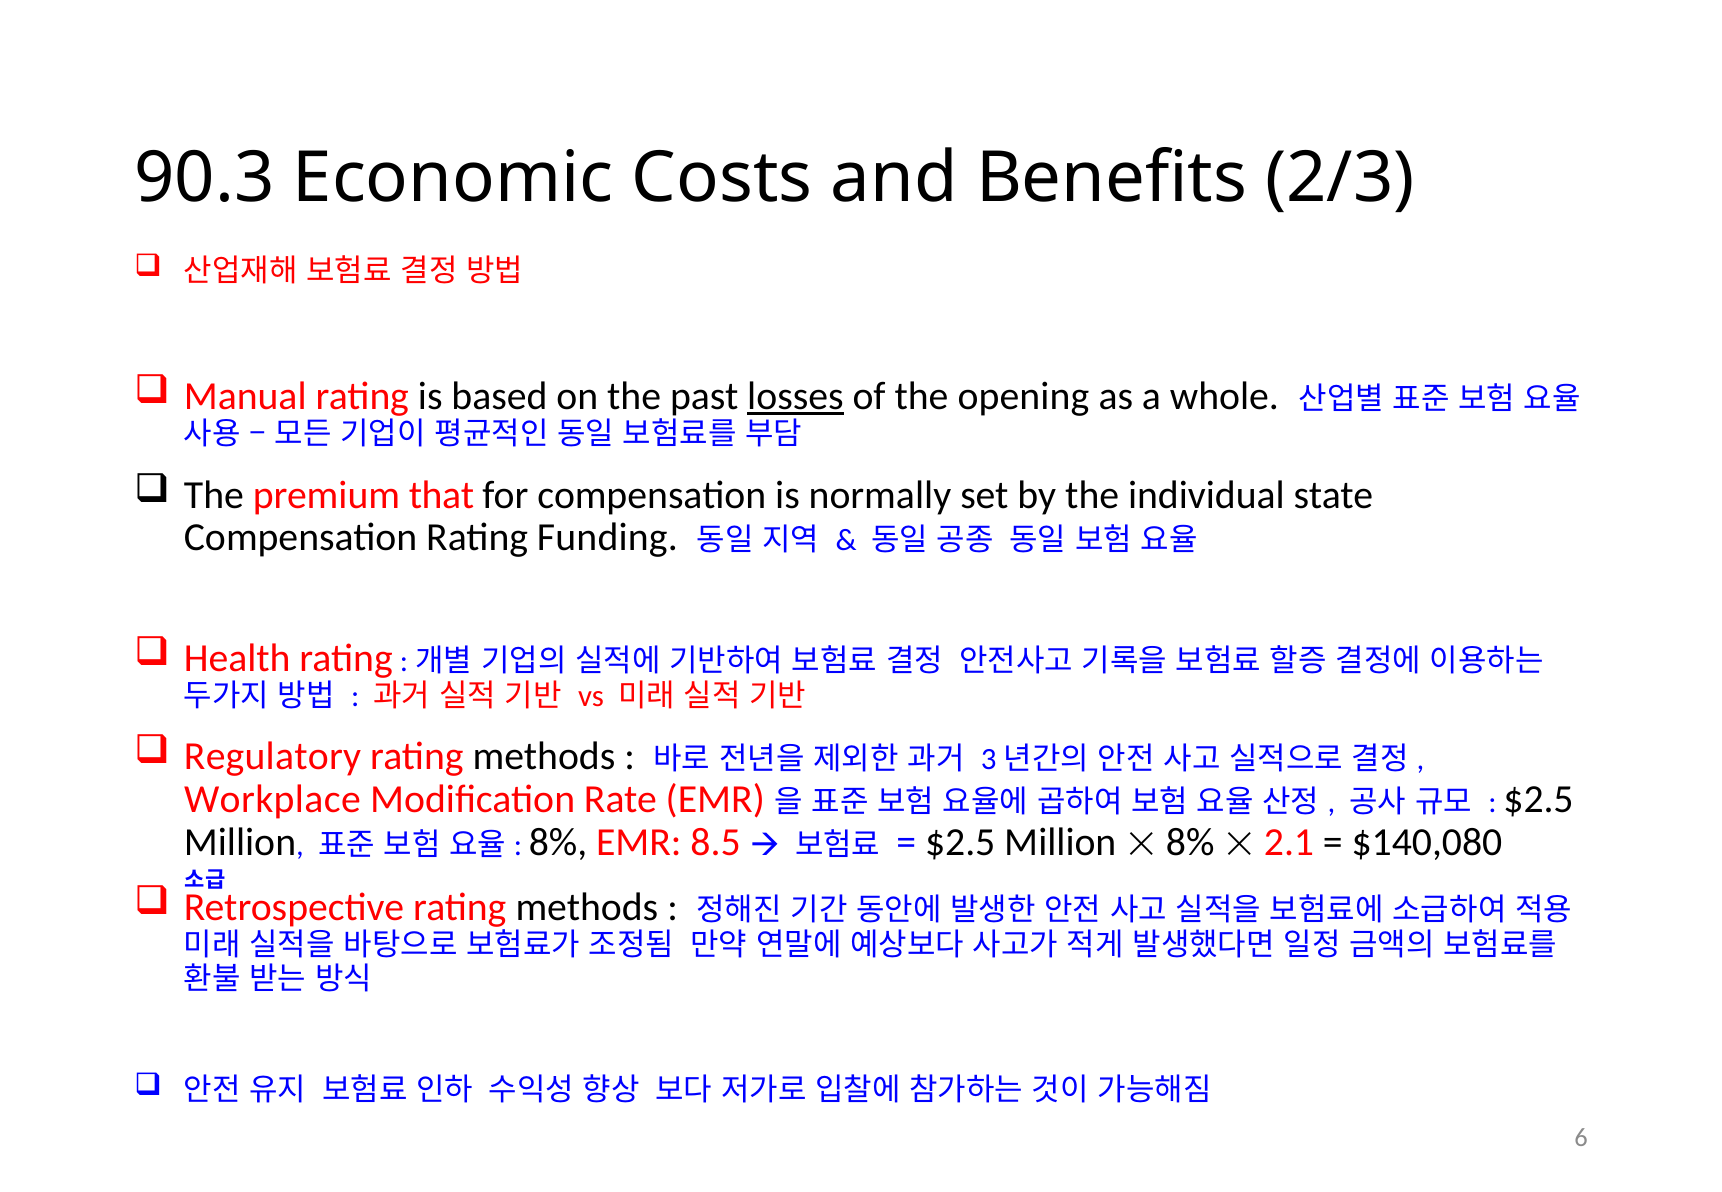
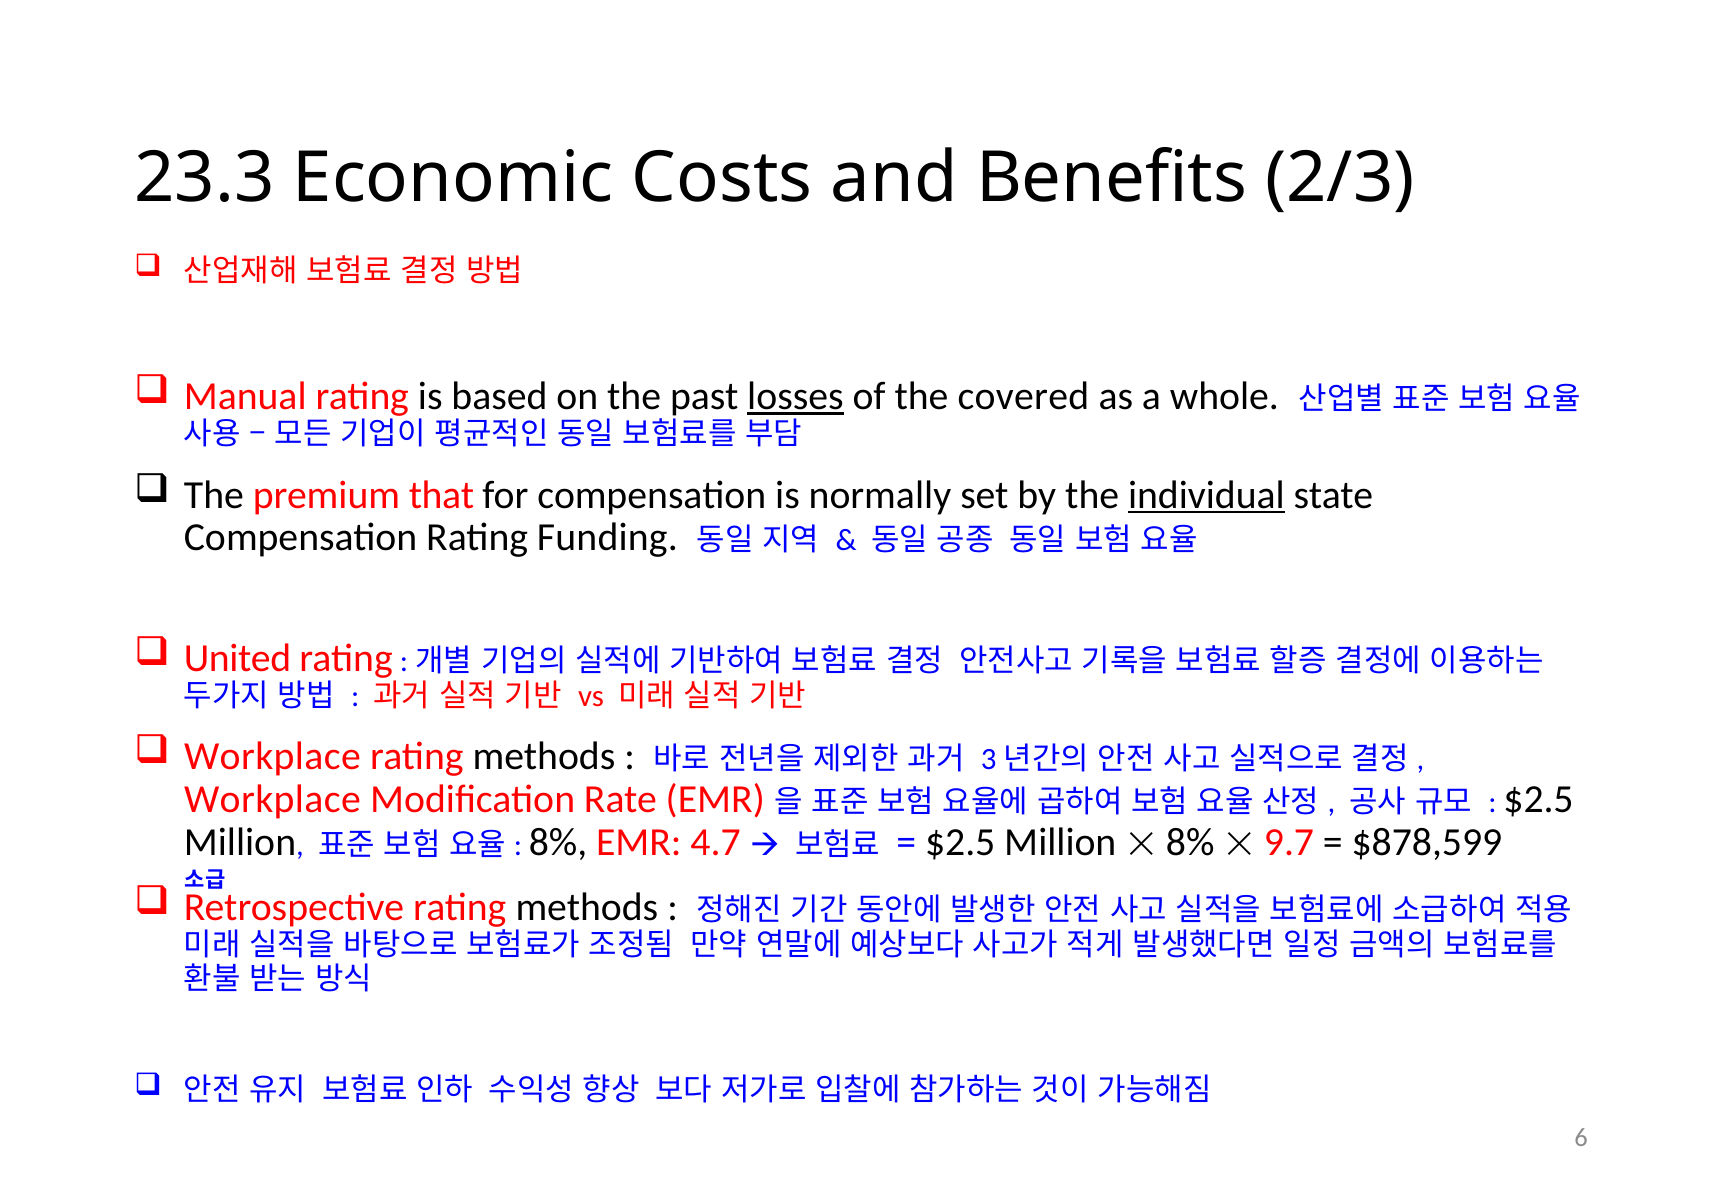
90.3: 90.3 -> 23.3 (204, 178)
opening: opening -> covered (1023, 397)
individual underline: none -> present (1206, 495)
Health: Health -> United (237, 658)
Regulatory: Regulatory -> Workplace (272, 757)
8.5: 8.5 -> 4.7 (716, 843)
2.1: 2.1 -> 9.7 (1289, 843)
$140,080: $140,080 -> $878,599 (1427, 843)
